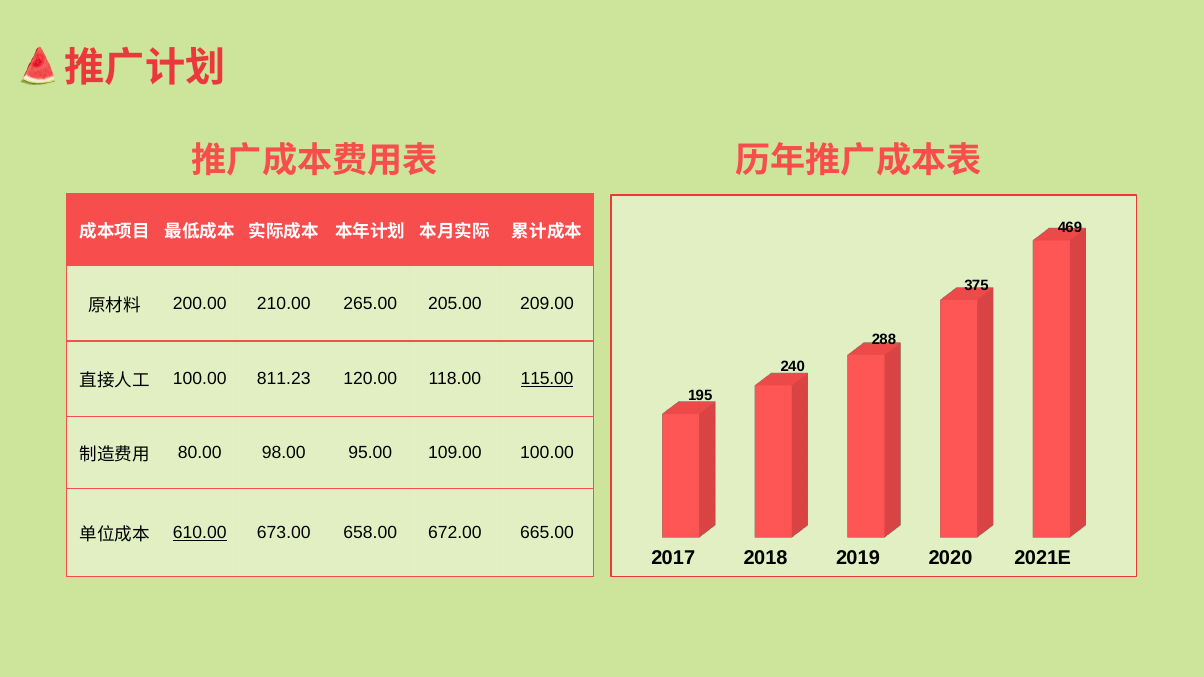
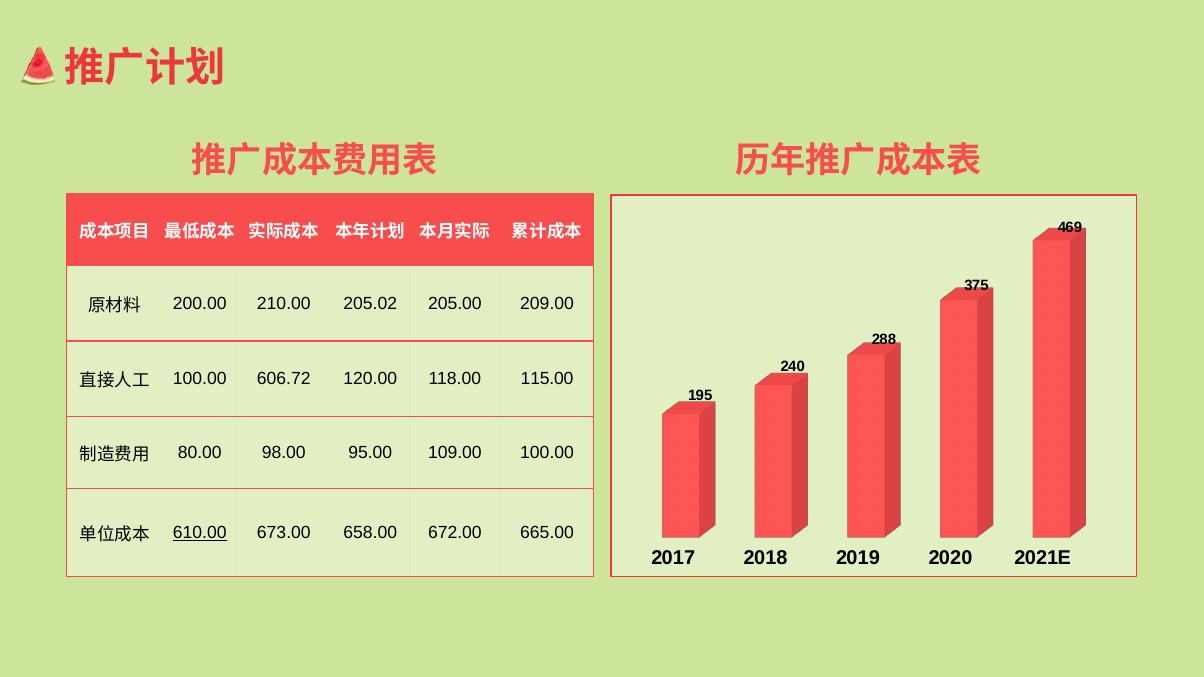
265.00: 265.00 -> 205.02 (370, 304)
811.23: 811.23 -> 606.72 (284, 379)
115.00 underline: present -> none (547, 379)
